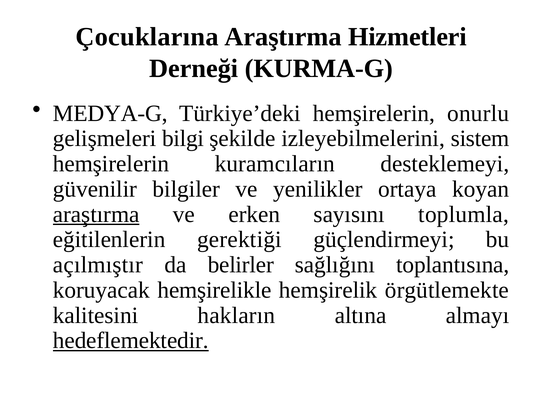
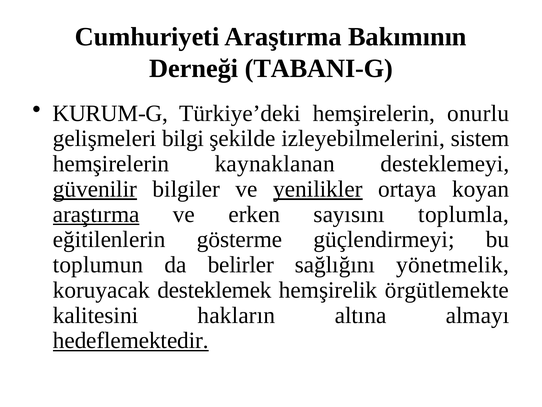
Çocuklarına: Çocuklarına -> Cumhuriyeti (147, 37)
Hizmetleri: Hizmetleri -> Bakımının (407, 37)
KURMA-G: KURMA-G -> TABANI-G (319, 68)
MEDYA-G: MEDYA-G -> KURUM-G (110, 113)
kuramcıların: kuramcıların -> kaynaklanan (275, 164)
güvenilir underline: none -> present (95, 189)
yenilikler underline: none -> present (318, 189)
gerektiği: gerektiği -> gösterme (240, 239)
açılmıştır: açılmıştır -> toplumun (98, 265)
toplantısına: toplantısına -> yönetmelik (453, 265)
hemşirelikle: hemşirelikle -> desteklemek (214, 290)
